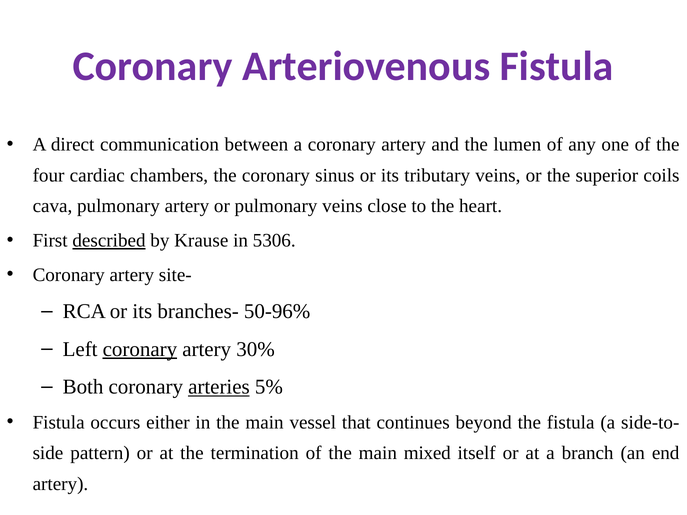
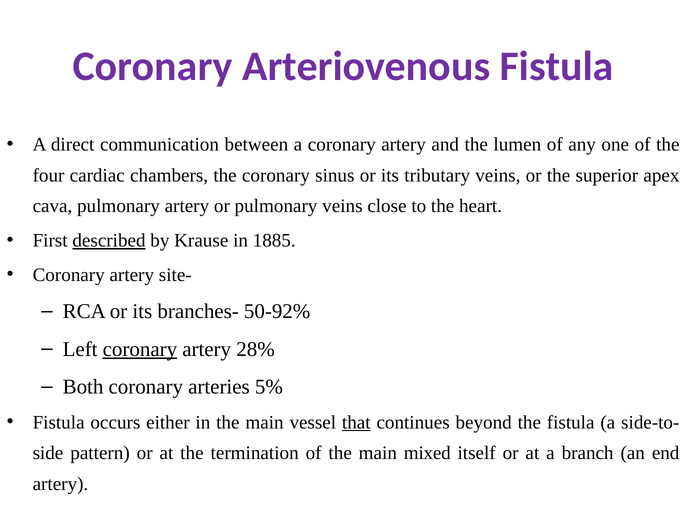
coils: coils -> apex (661, 175)
5306: 5306 -> 1885 (274, 241)
50-96%: 50-96% -> 50-92% (277, 312)
30%: 30% -> 28% (256, 349)
arteries underline: present -> none (219, 387)
that underline: none -> present (356, 422)
